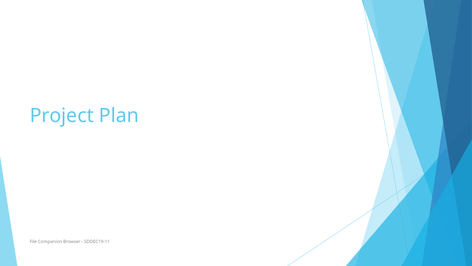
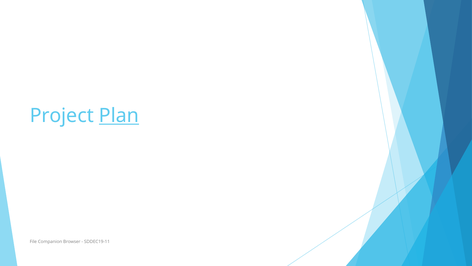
Plan underline: none -> present (119, 115)
